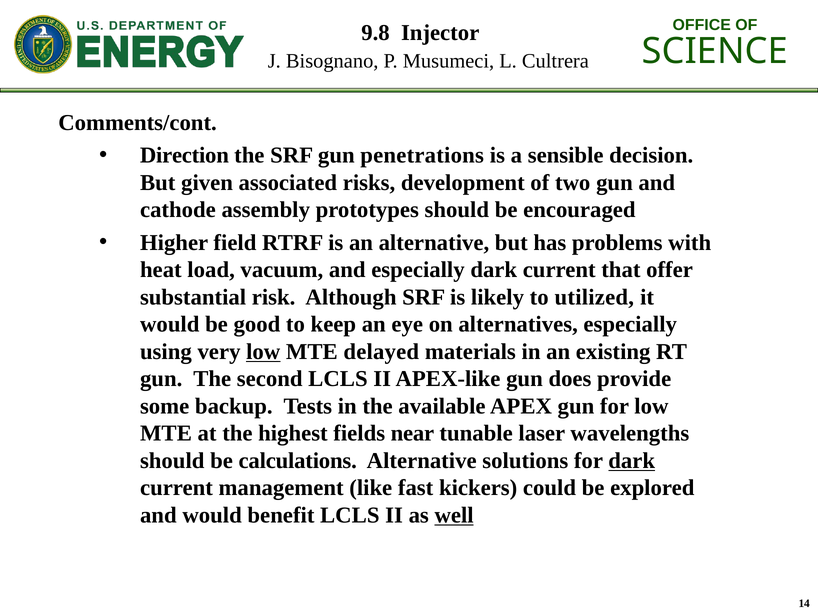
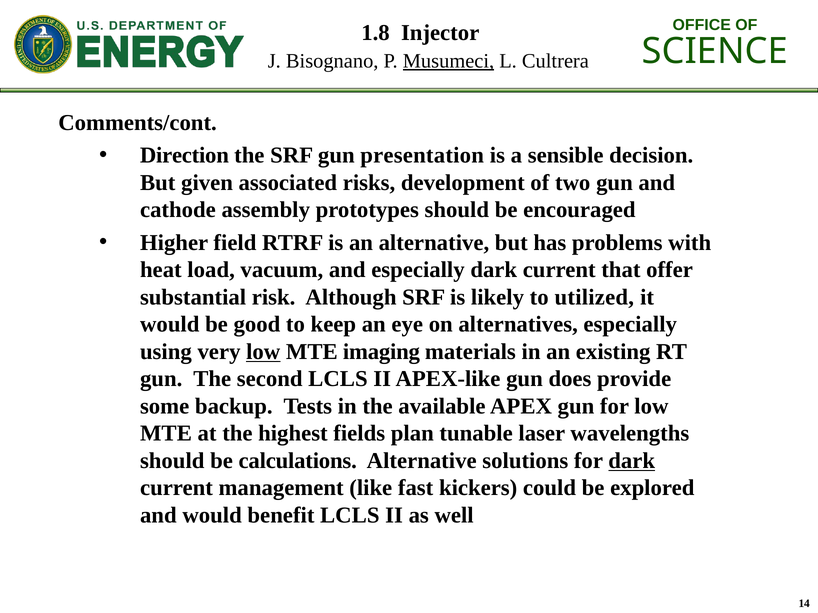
9.8: 9.8 -> 1.8 (375, 33)
Musumeci underline: none -> present (449, 61)
penetrations: penetrations -> presentation (422, 156)
delayed: delayed -> imaging (381, 352)
near: near -> plan (412, 434)
well underline: present -> none (454, 516)
